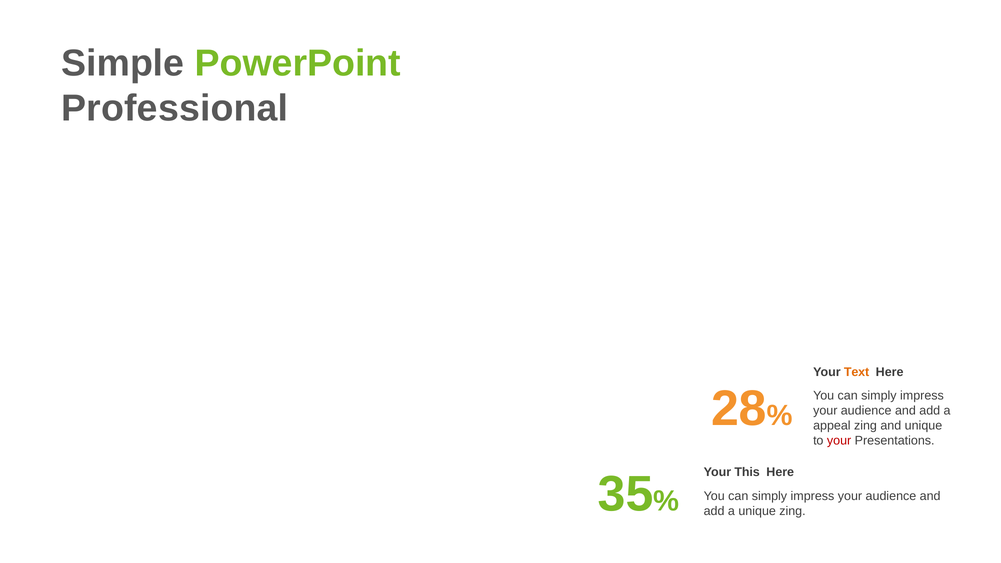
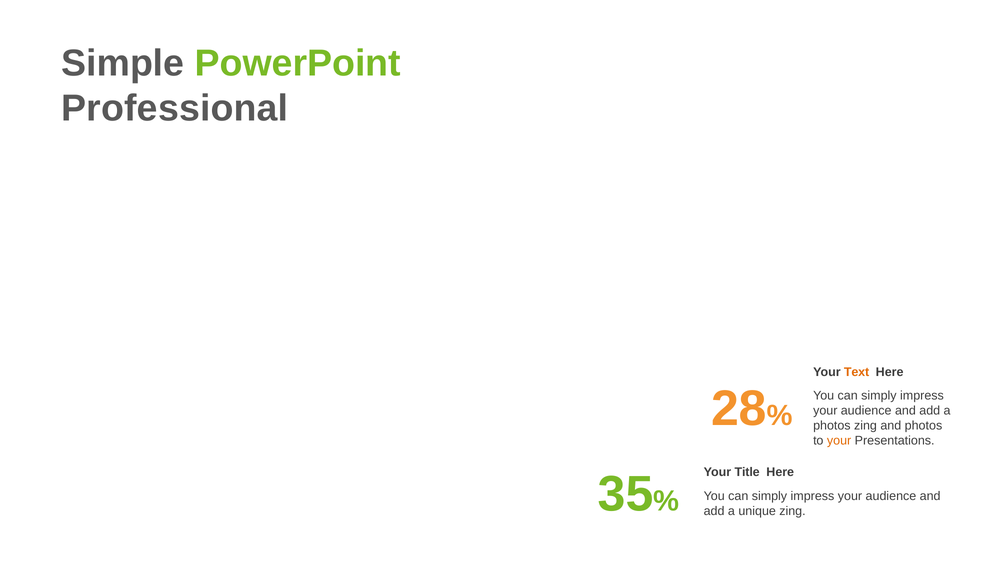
appeal: appeal -> photos (832, 426)
and unique: unique -> photos (923, 426)
your colour: red -> orange (839, 441)
This: This -> Title (747, 472)
